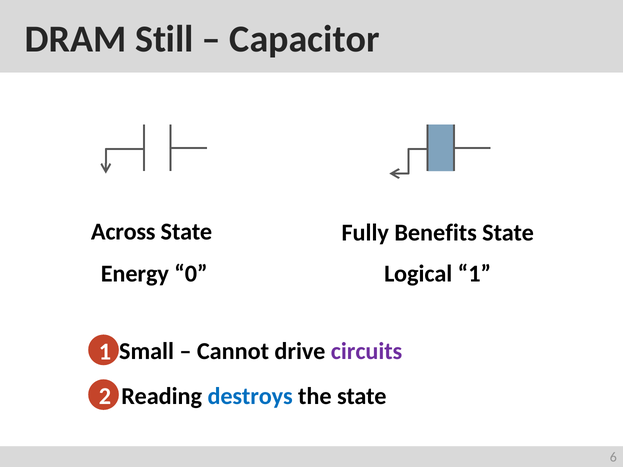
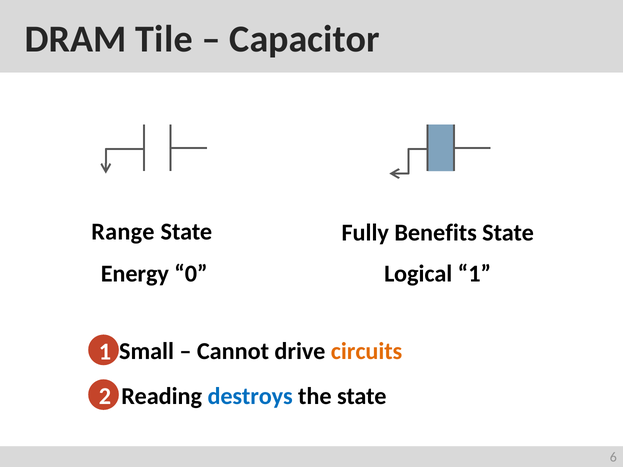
Still: Still -> Tile (164, 39)
Across: Across -> Range (123, 232)
circuits colour: purple -> orange (367, 352)
